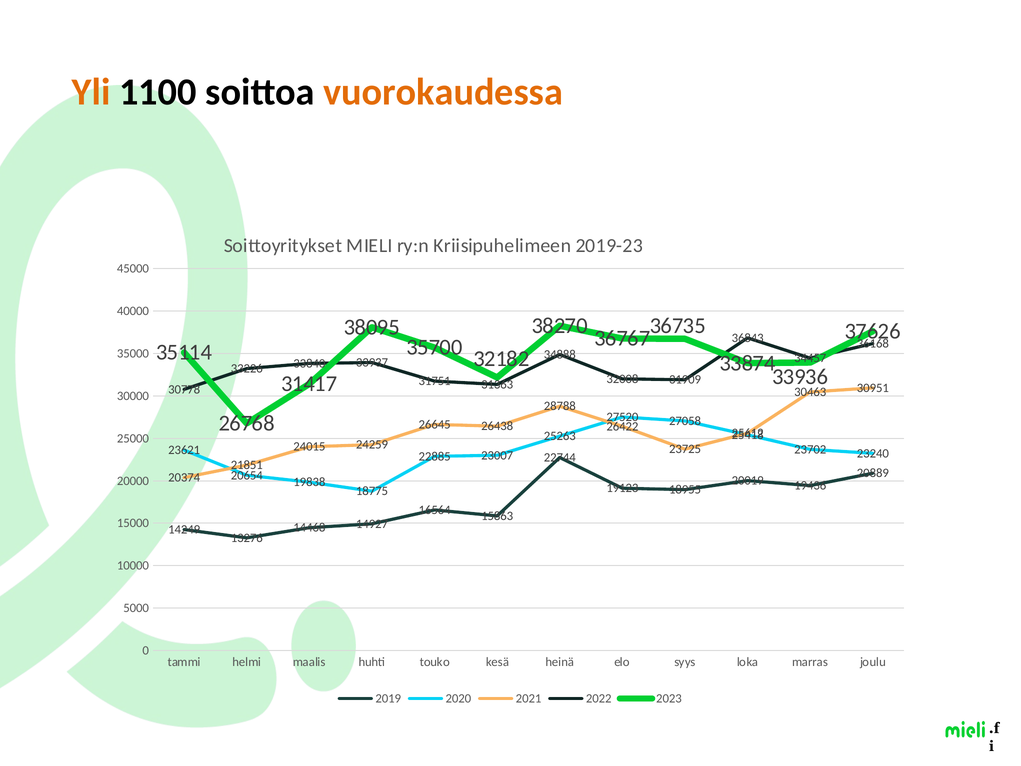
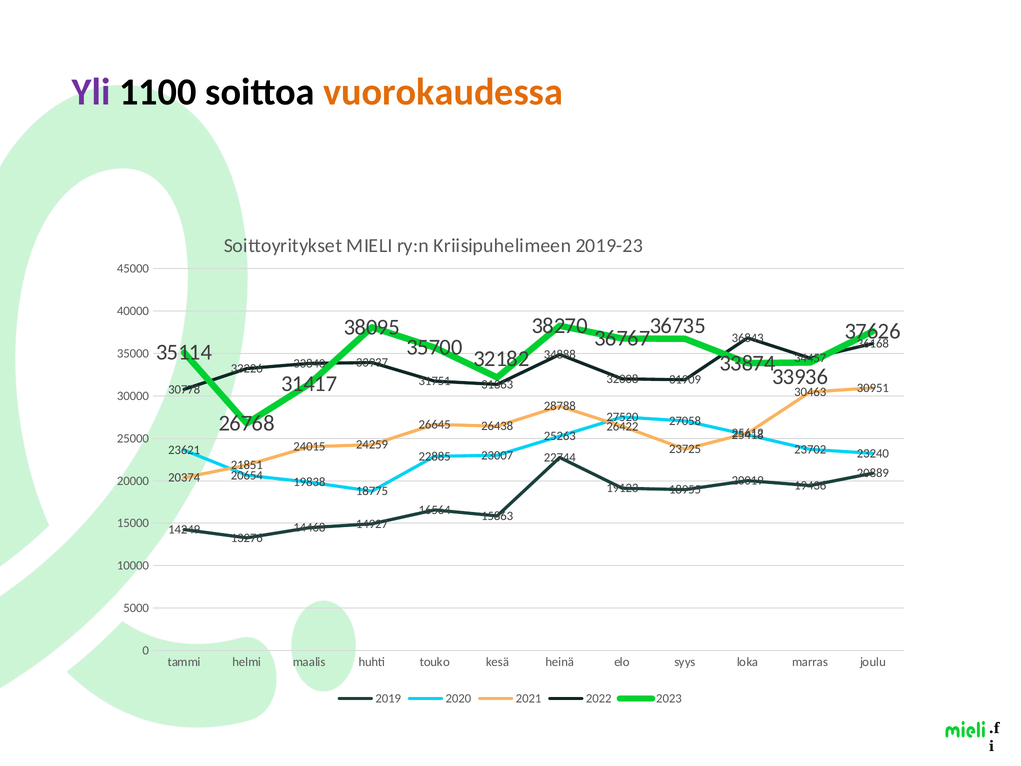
Yli colour: orange -> purple (91, 92)
